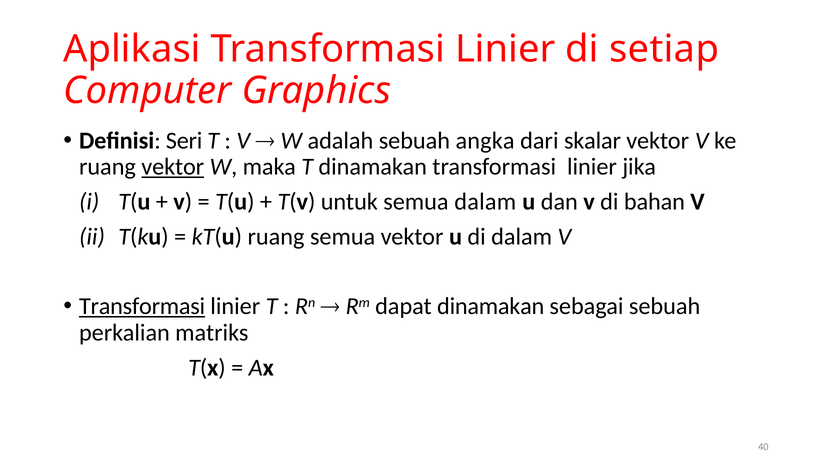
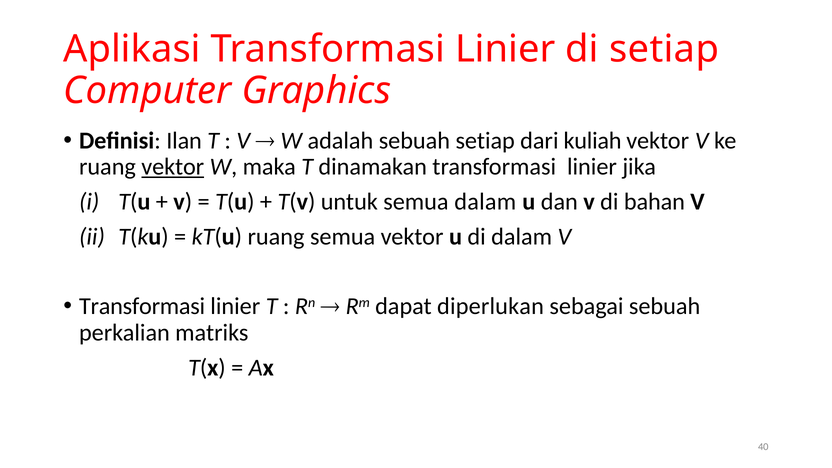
Seri: Seri -> Ilan (184, 141)
sebuah angka: angka -> setiap (485, 141)
skalar: skalar -> kuliah (593, 141)
Transformasi underline: present -> none (142, 306)
dapat dinamakan: dinamakan -> diperlukan (490, 306)
